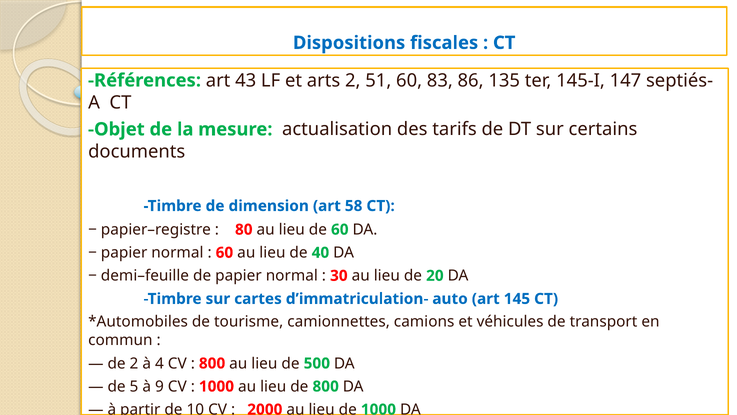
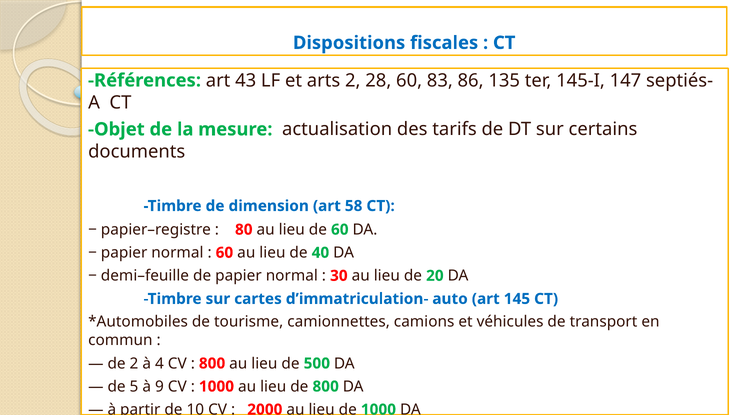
51: 51 -> 28 (378, 80)
